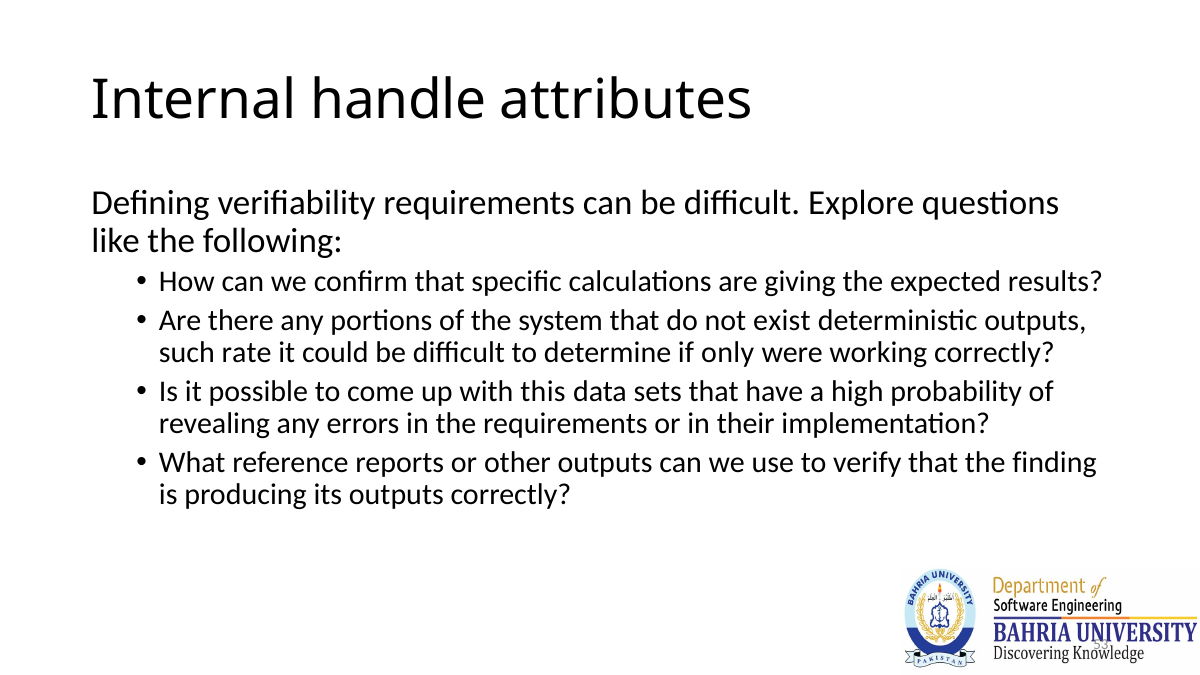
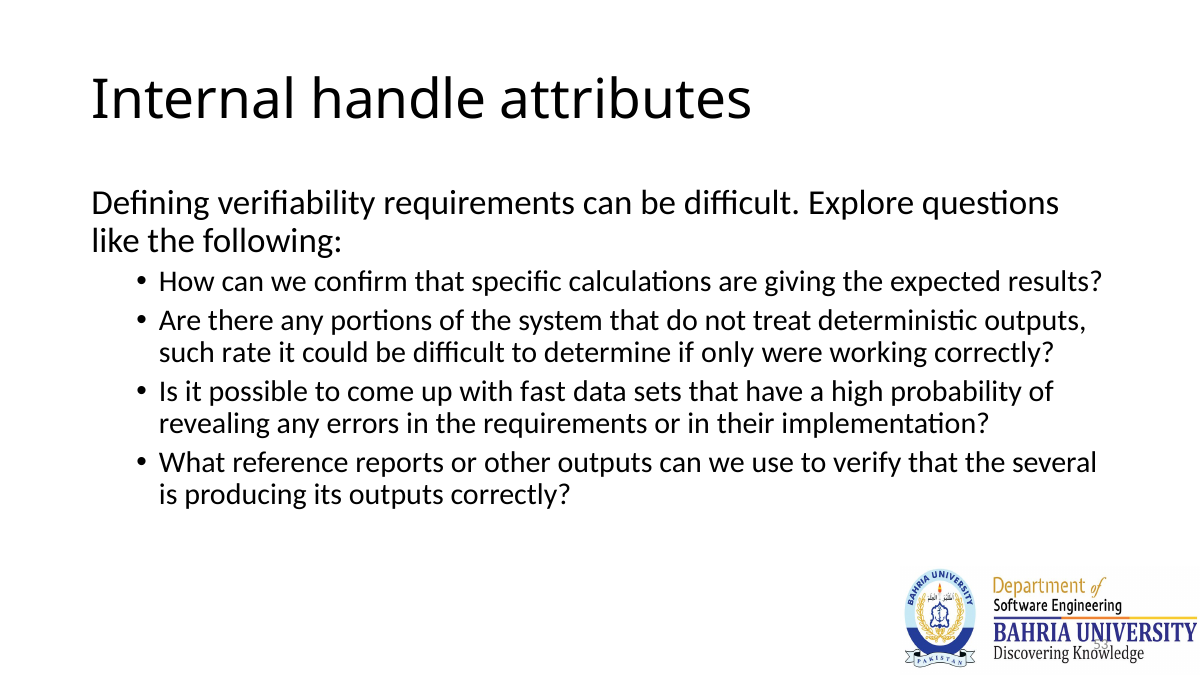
exist: exist -> treat (782, 321)
this: this -> fast (543, 392)
finding: finding -> several (1055, 463)
